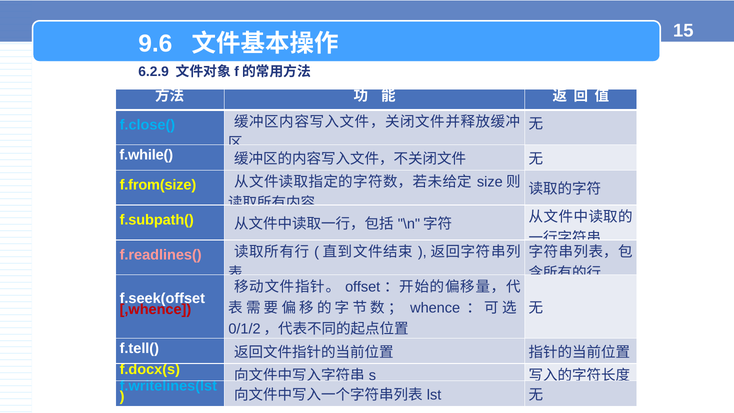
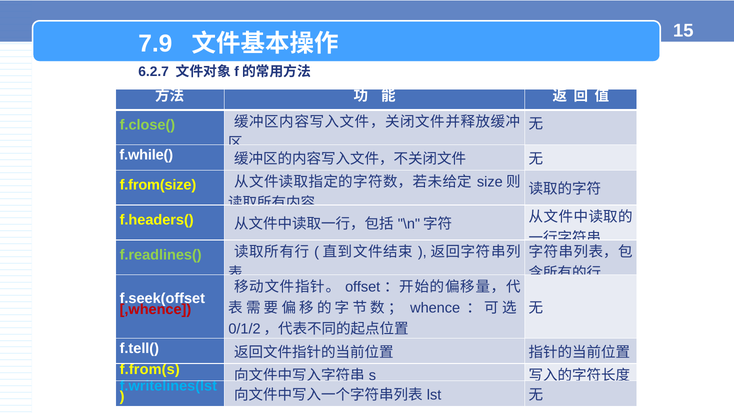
9.6: 9.6 -> 7.9 (155, 43)
6.2.9: 6.2.9 -> 6.2.7 (154, 71)
f.close( colour: light blue -> light green (147, 125)
f.subpath(: f.subpath( -> f.headers( (157, 220)
f.readlines( colour: pink -> light green (161, 255)
f.docx(s: f.docx(s -> f.from(s (150, 370)
